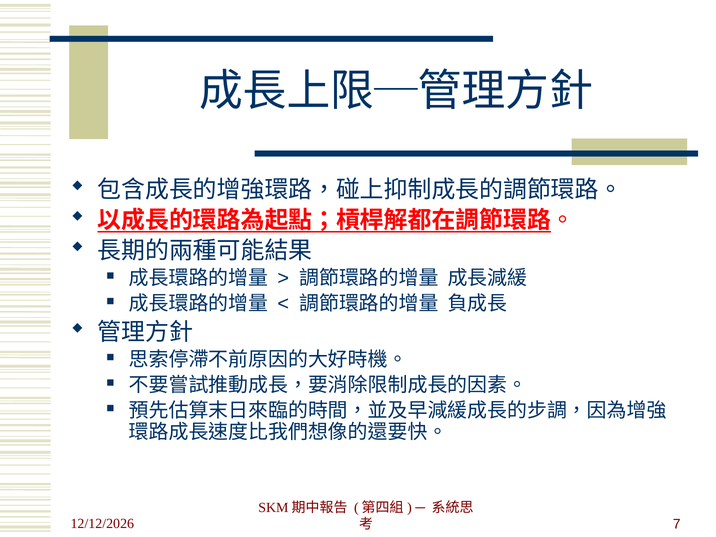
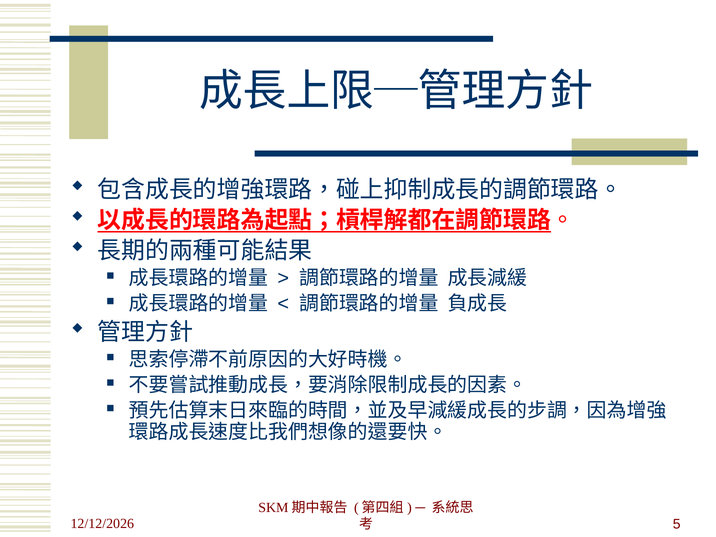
7: 7 -> 5 (677, 524)
